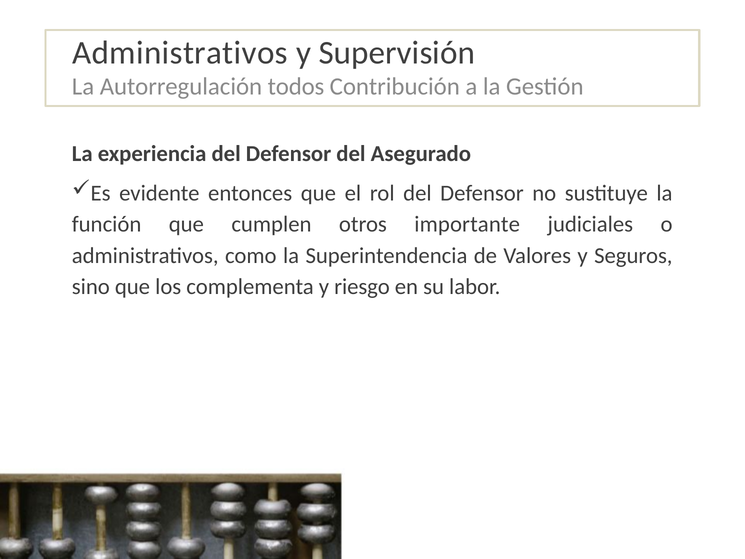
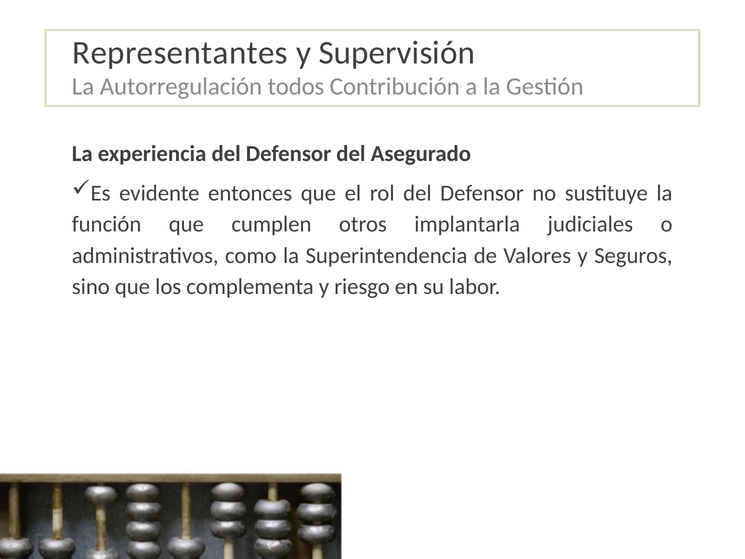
Administrativos: Administrativos -> Representantes (180, 53)
importante: importante -> implantarla (467, 224)
